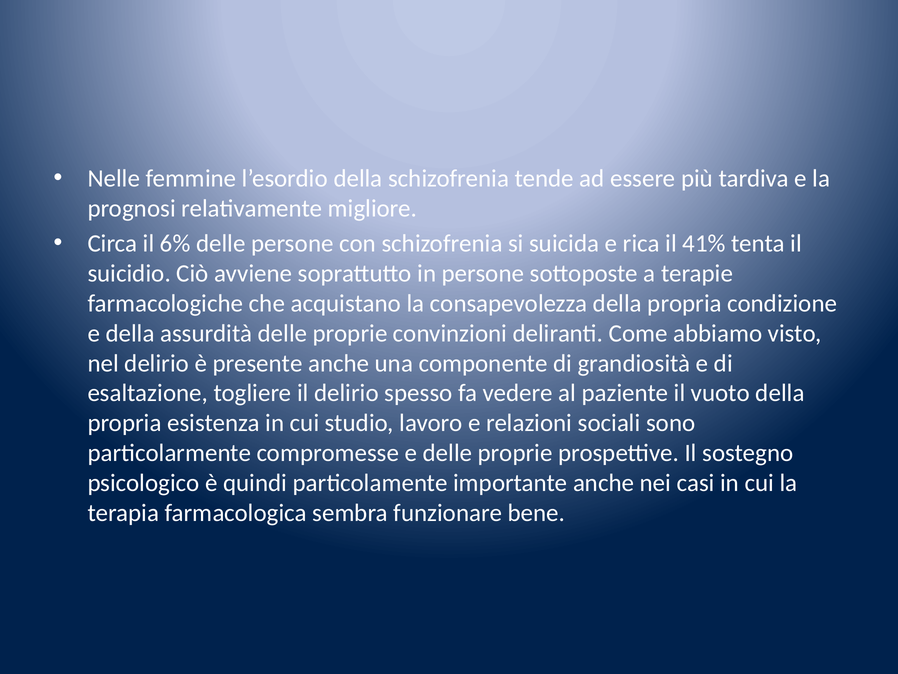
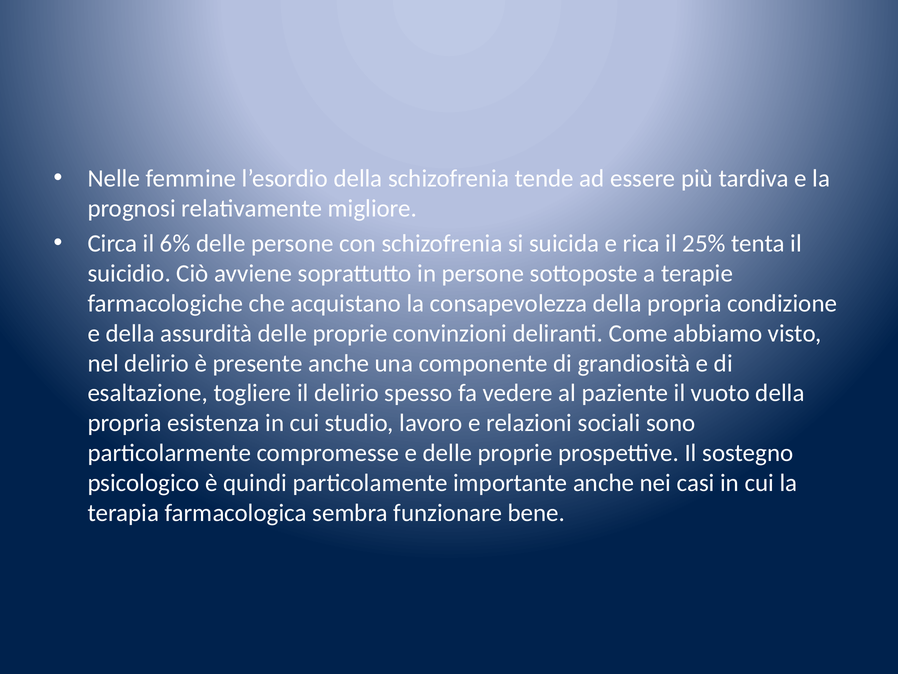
41%: 41% -> 25% (704, 243)
